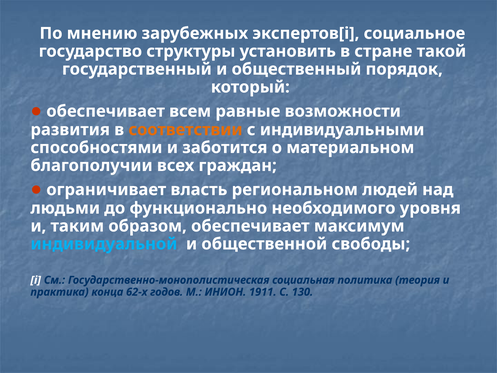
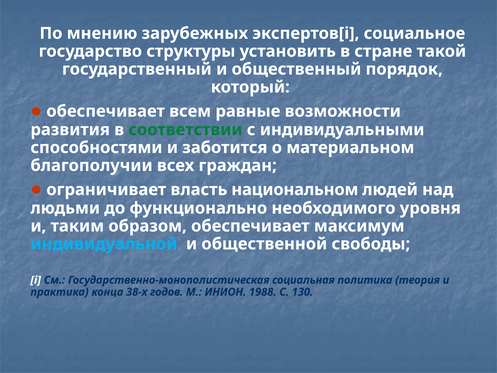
соответствии colour: orange -> green (185, 130)
региональном: региональном -> национальном (295, 190)
62-х: 62-х -> 38-х (137, 292)
1911: 1911 -> 1988 (263, 292)
